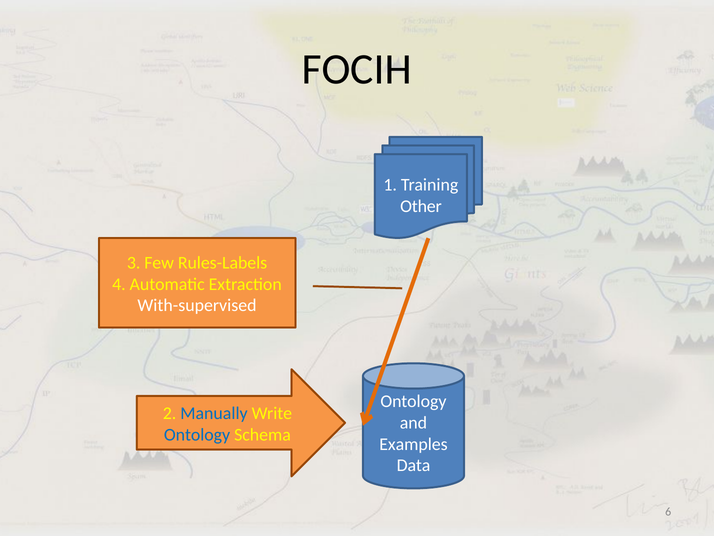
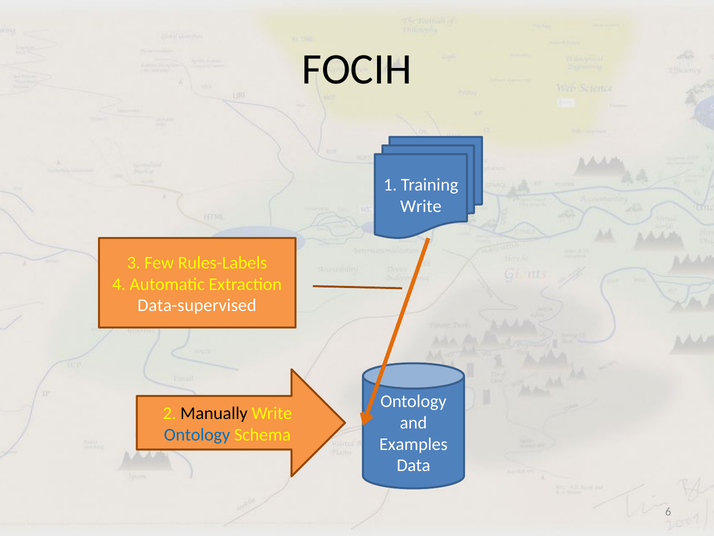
Other: Other -> Write (421, 206)
With-supervised: With-supervised -> Data-supervised (197, 305)
Manually colour: blue -> black (214, 413)
